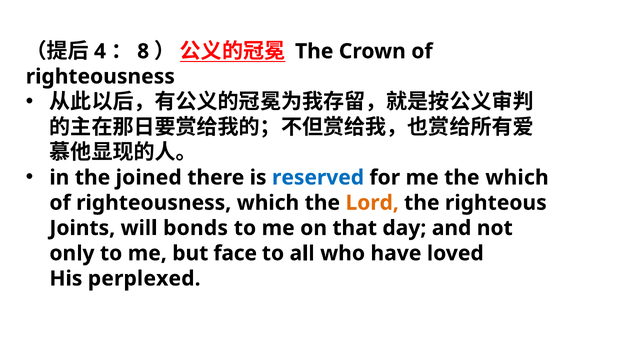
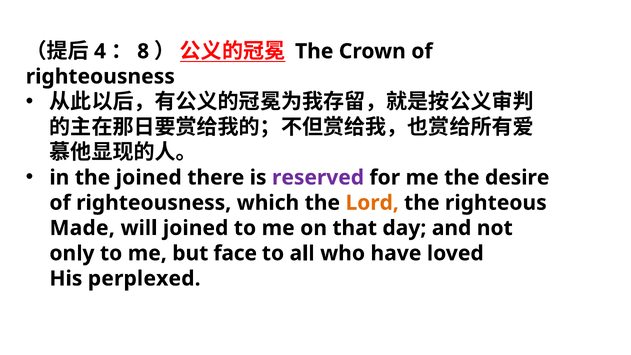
reserved colour: blue -> purple (318, 178)
the which: which -> desire (517, 178)
Joints: Joints -> Made (82, 228)
will bonds: bonds -> joined (196, 228)
